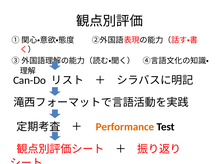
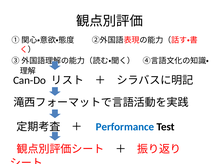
Performance colour: orange -> blue (125, 127)
